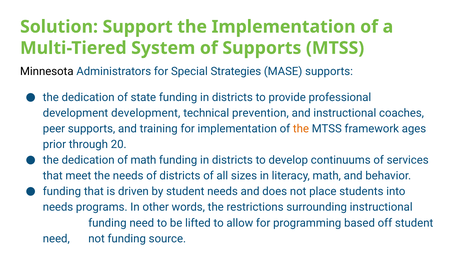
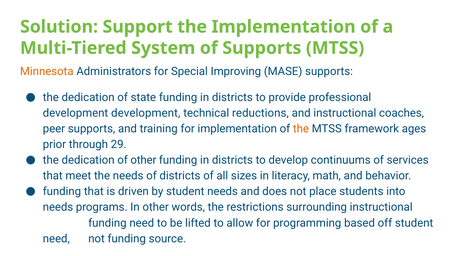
Minnesota colour: black -> orange (47, 72)
Strategies: Strategies -> Improving (236, 72)
prevention: prevention -> reductions (260, 113)
20: 20 -> 29 (119, 144)
of math: math -> other (143, 160)
